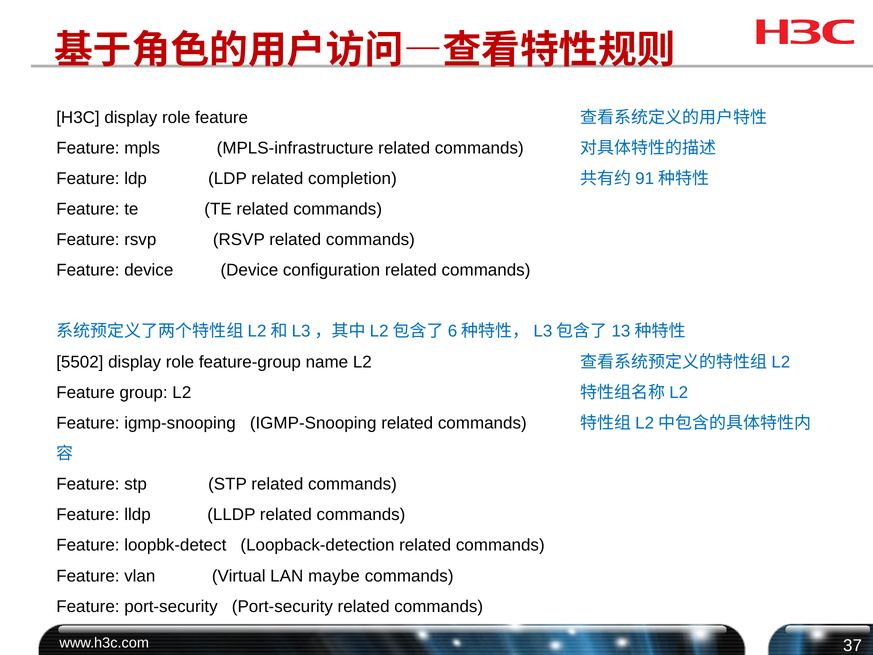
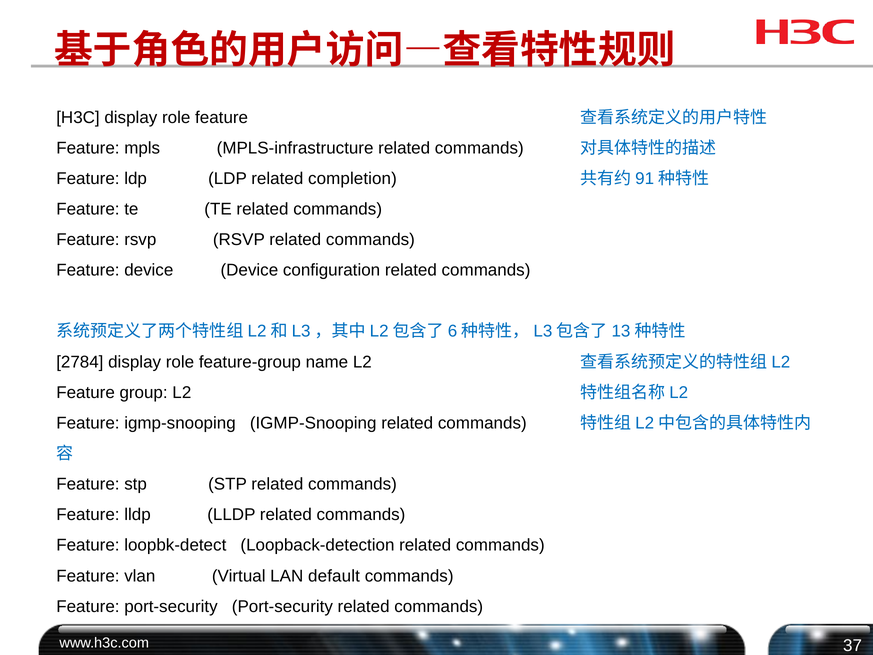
5502: 5502 -> 2784 (80, 362)
maybe: maybe -> default (334, 576)
